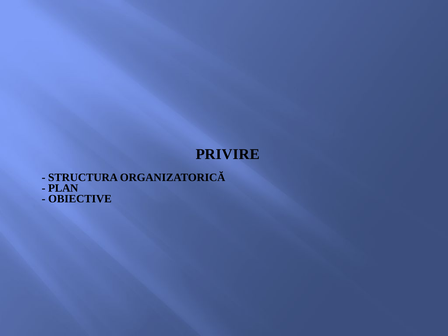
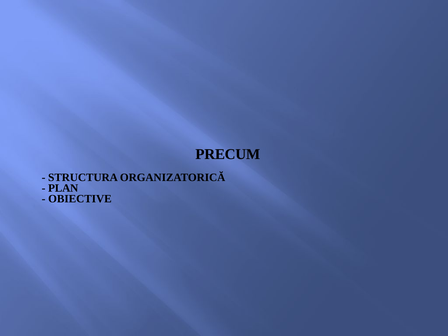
PRIVIRE: PRIVIRE -> PRECUM (228, 154)
